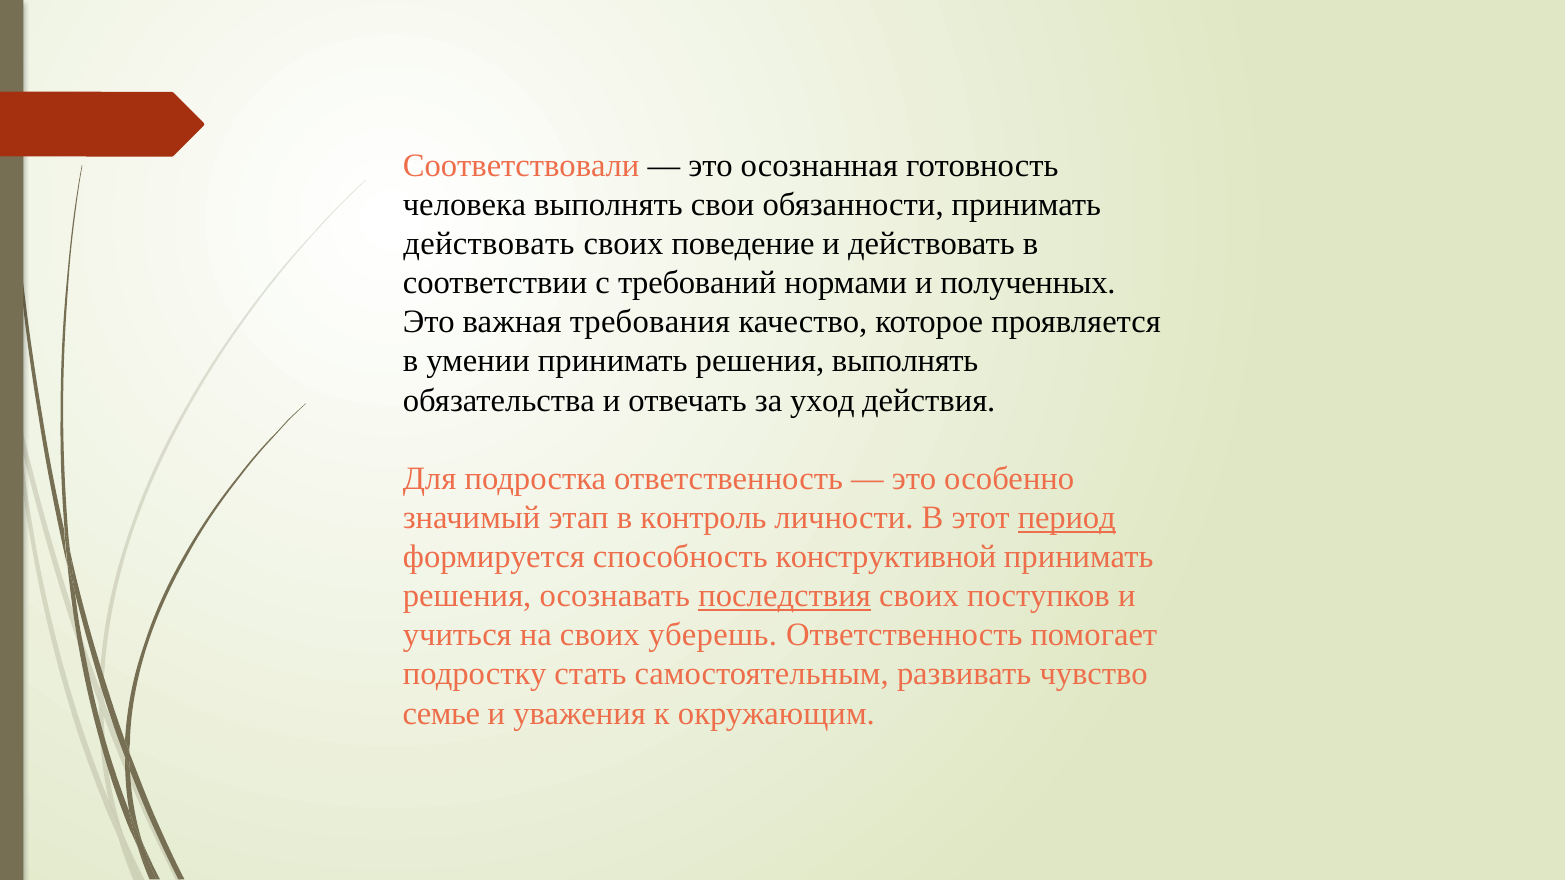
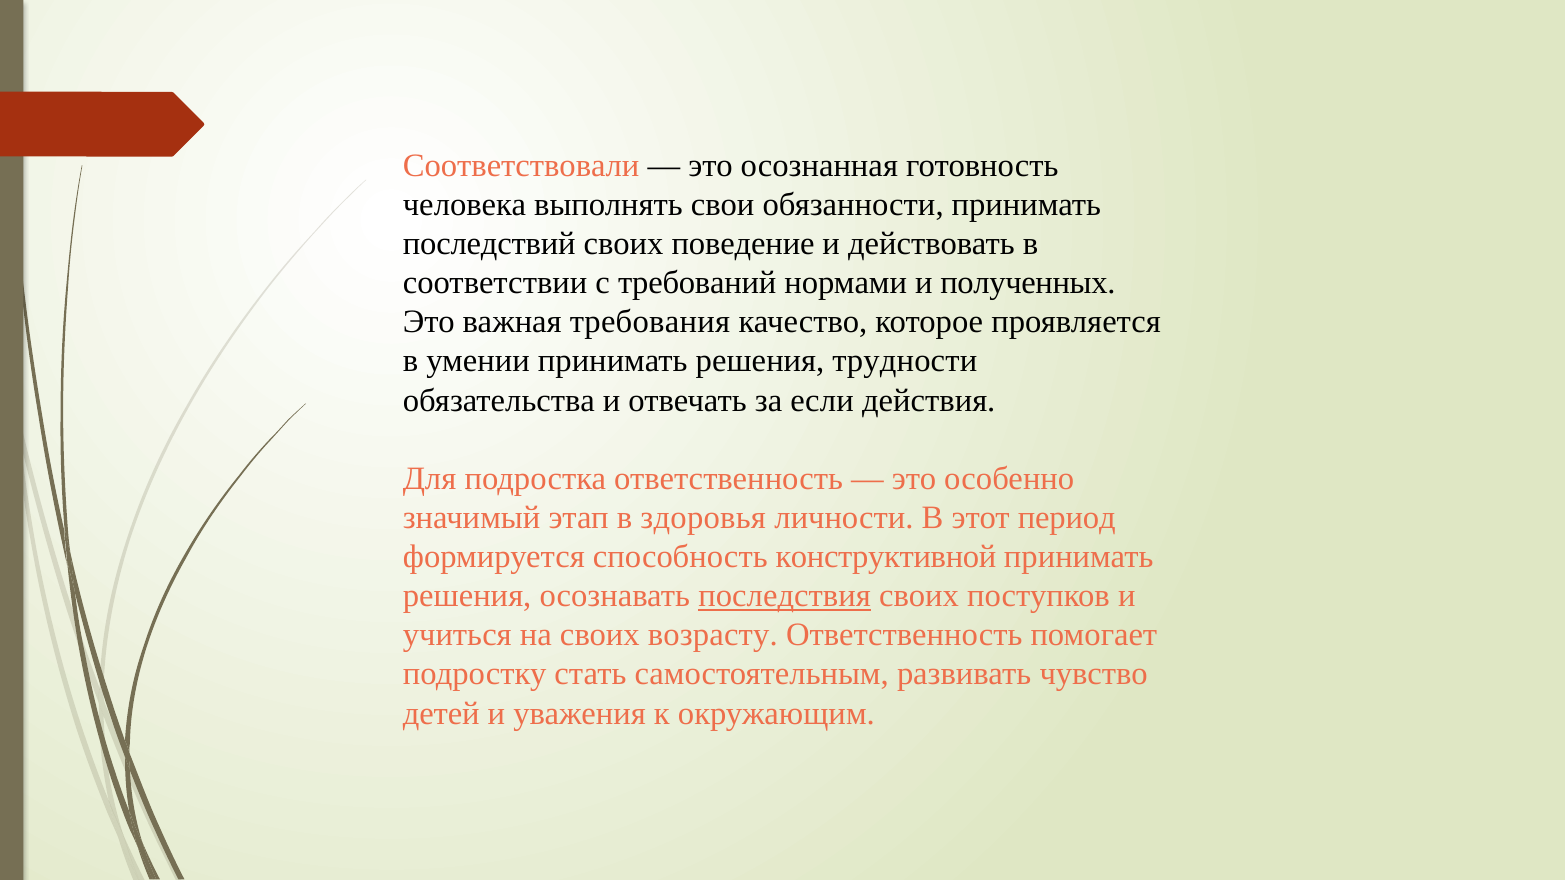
действовать: действовать -> последствий (489, 244)
решения выполнять: выполнять -> трудности (905, 361)
уход: уход -> если (822, 400)
контроль: контроль -> здоровья (703, 518)
период underline: present -> none (1067, 518)
уберешь: уберешь -> возрасту (713, 635)
семье: семье -> детей (441, 714)
